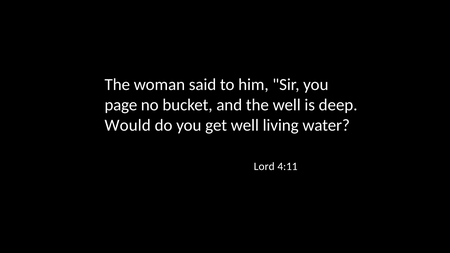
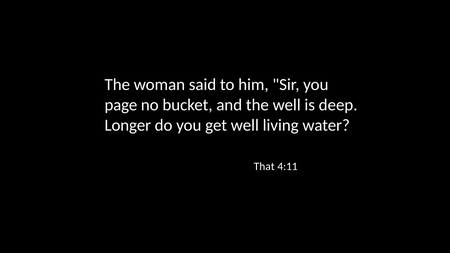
Would: Would -> Longer (128, 125)
Lord: Lord -> That (264, 167)
